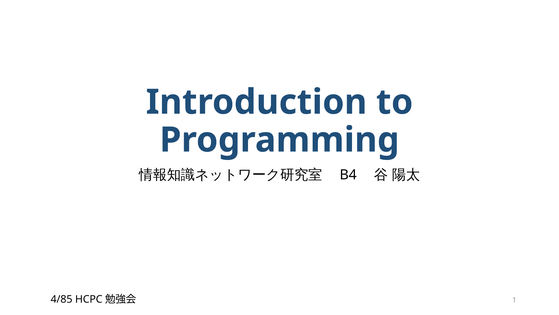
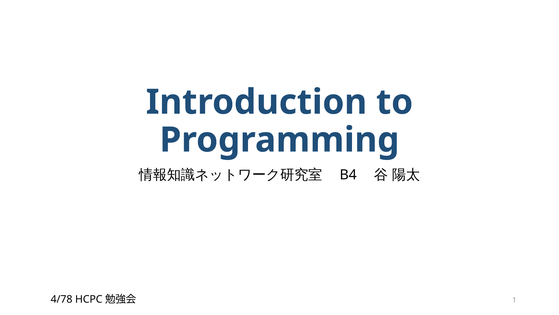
4/85: 4/85 -> 4/78 (62, 299)
